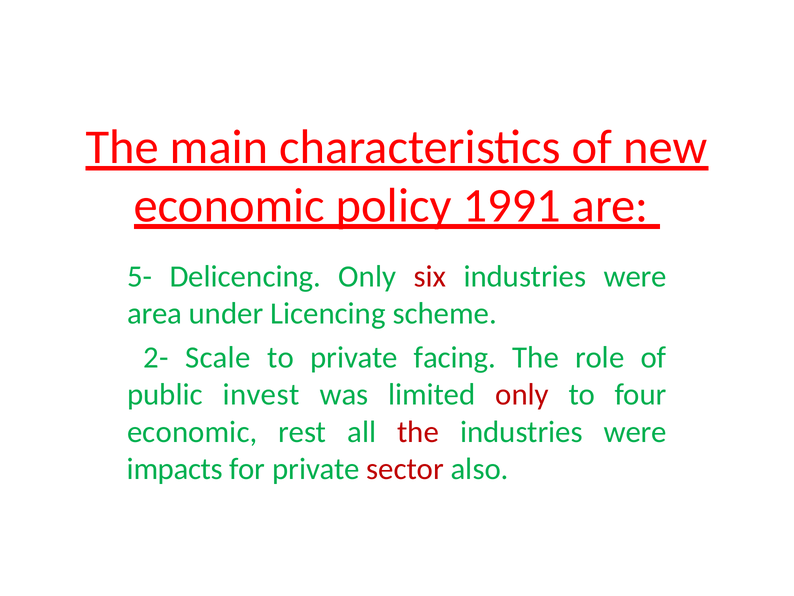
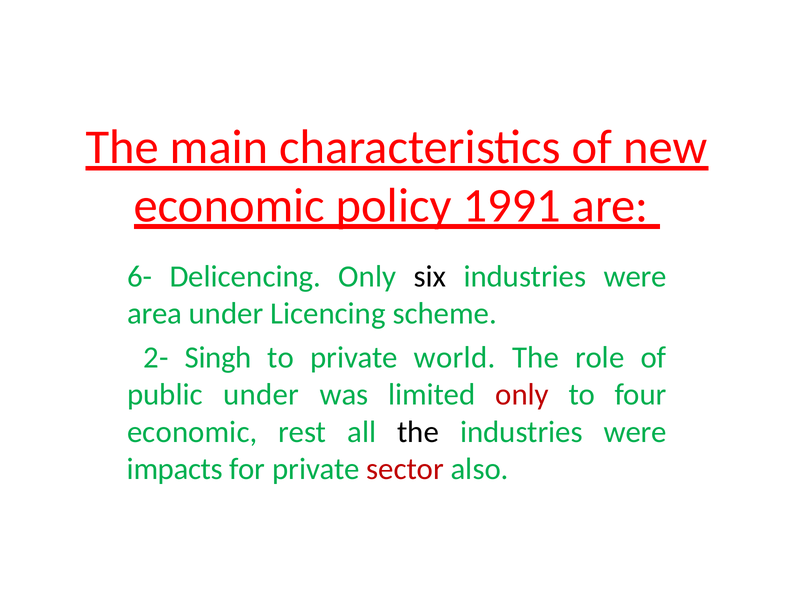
5-: 5- -> 6- (140, 276)
six colour: red -> black (430, 276)
Scale: Scale -> Singh (218, 357)
facing: facing -> world (455, 357)
public invest: invest -> under (261, 394)
the colour: red -> black (418, 431)
